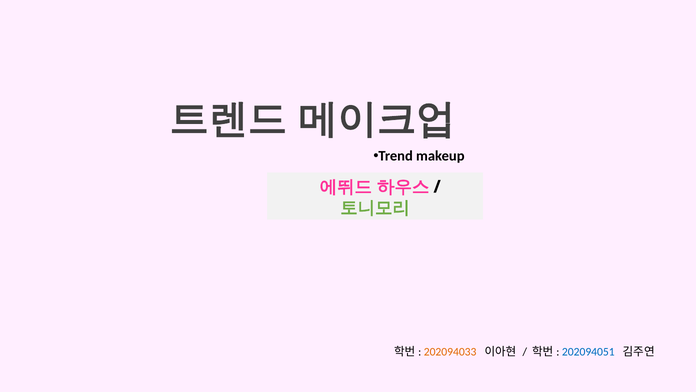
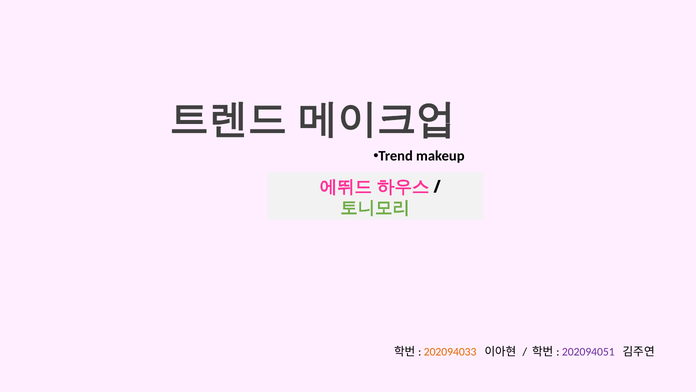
202094051 colour: blue -> purple (588, 352)
